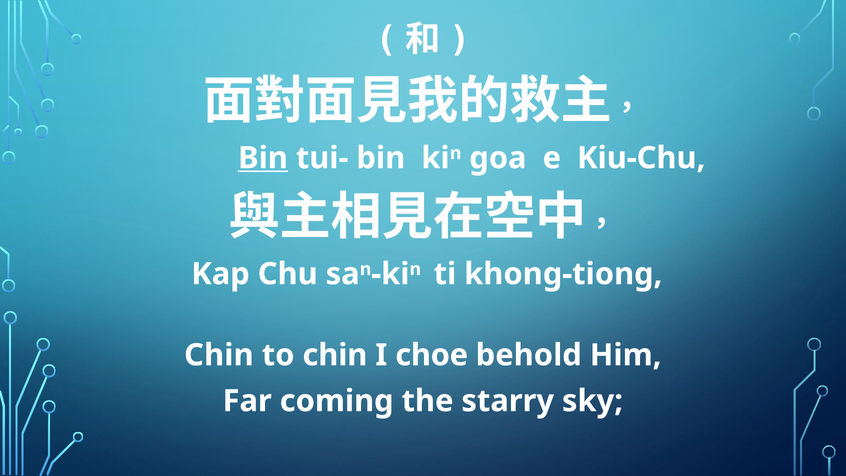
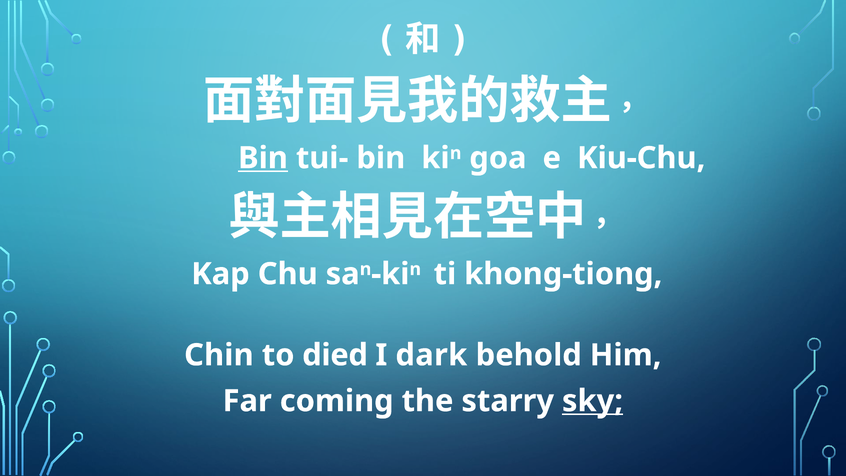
to chin: chin -> died (335, 355)
choe: choe -> dark (431, 355)
sky underline: none -> present (592, 401)
